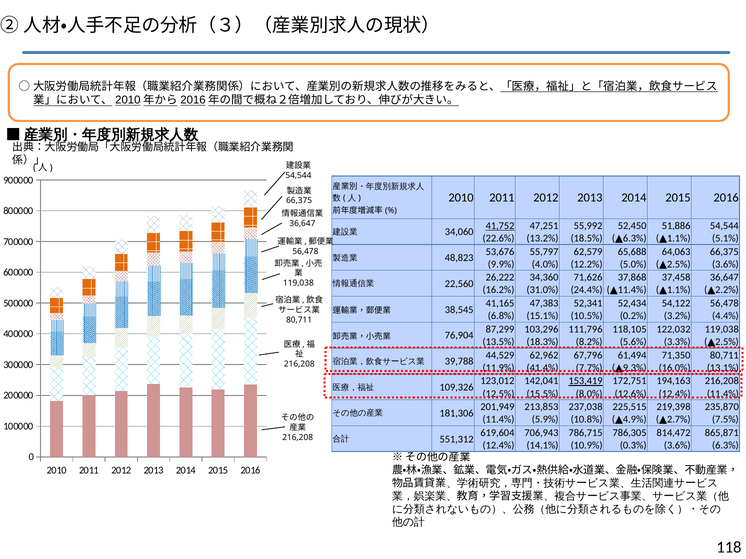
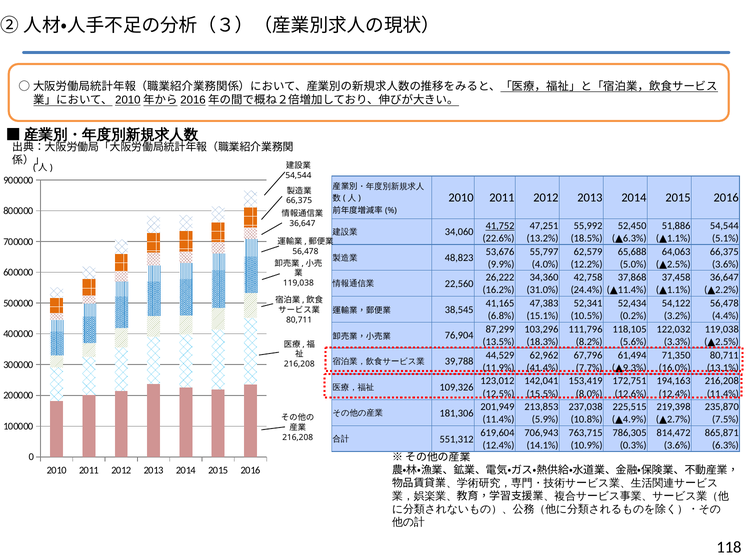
71,626: 71,626 -> 42,758 (588, 278)
153,419 underline: present -> none (586, 381)
786,715: 786,715 -> 763,715 (586, 433)
